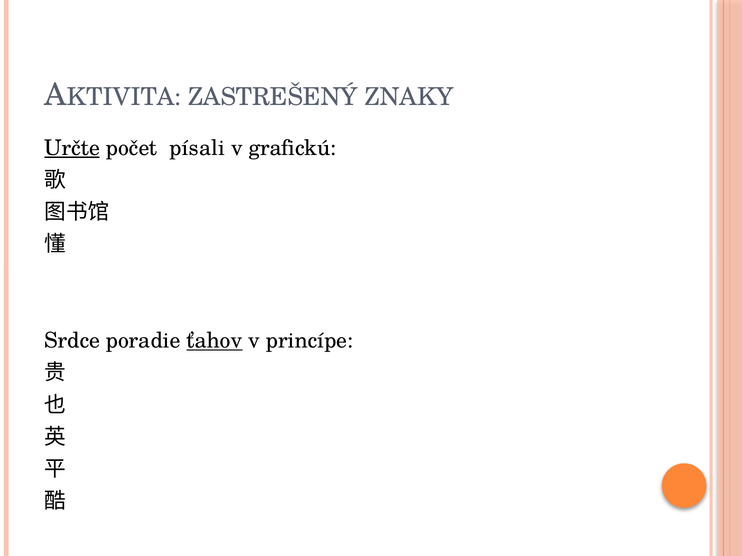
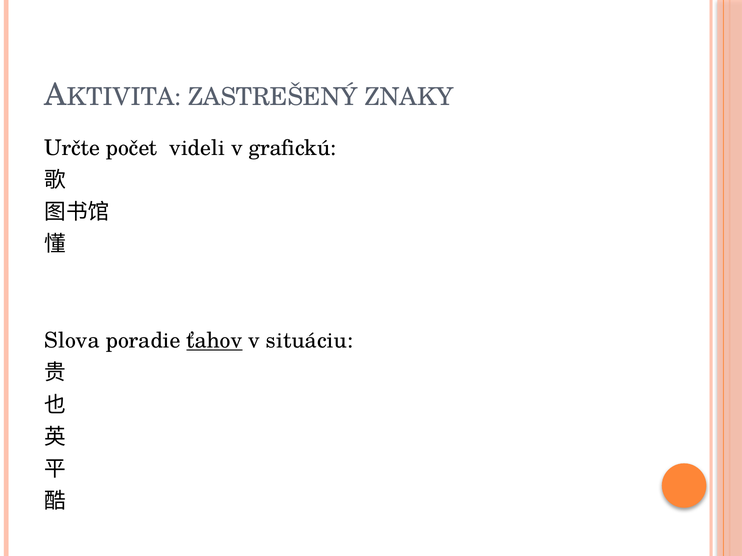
Určte underline: present -> none (72, 148)
písali: písali -> videli (197, 148)
Srdce: Srdce -> Slova (72, 341)
princípe: princípe -> situáciu (310, 341)
